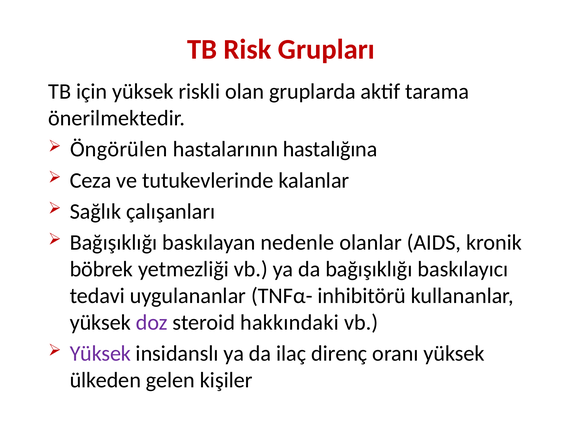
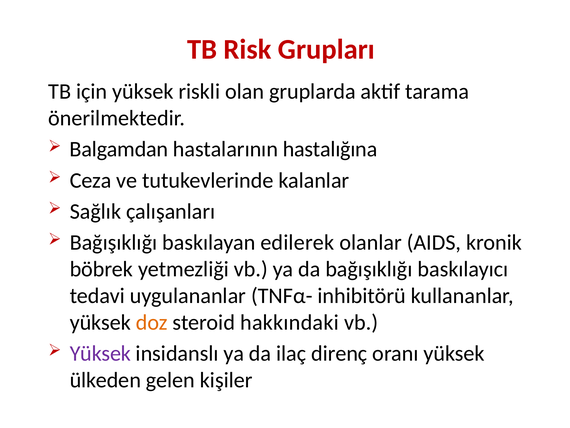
Öngörülen: Öngörülen -> Balgamdan (119, 149)
nedenle: nedenle -> edilerek (297, 242)
doz colour: purple -> orange (152, 322)
